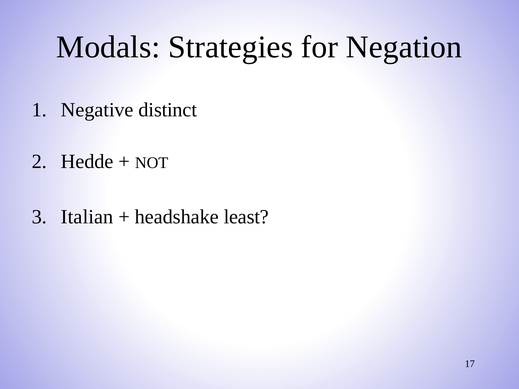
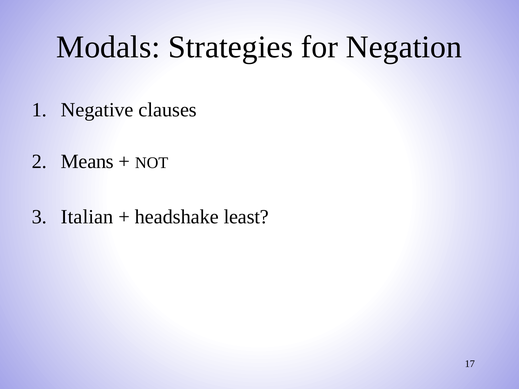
distinct: distinct -> clauses (168, 110)
Hedde: Hedde -> Means (87, 162)
